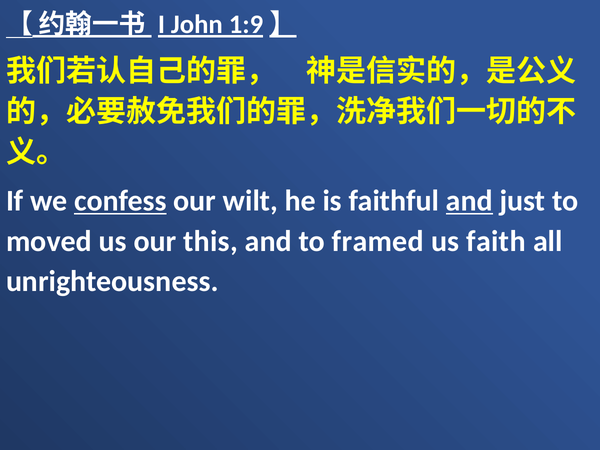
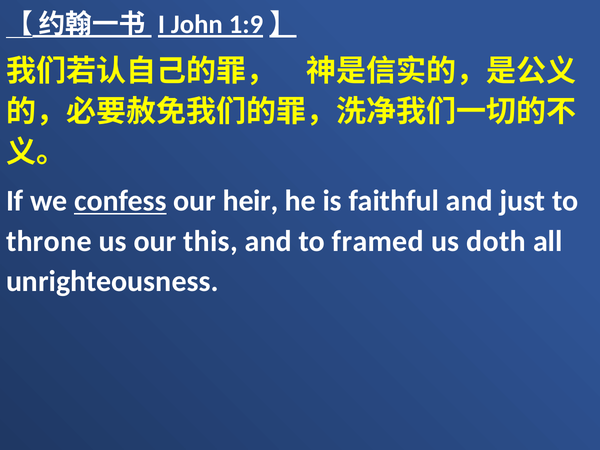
wilt: wilt -> heir (251, 201)
and underline: present -> none (469, 201)
moved: moved -> throne (49, 241)
faith: faith -> doth (496, 241)
